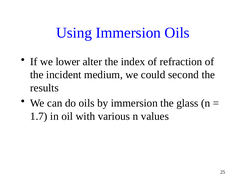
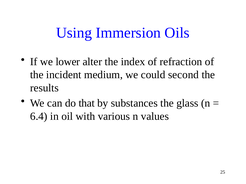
do oils: oils -> that (87, 103)
by immersion: immersion -> substances (134, 103)
1.7: 1.7 -> 6.4 (39, 117)
